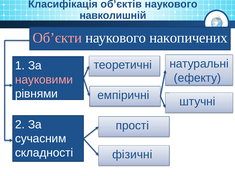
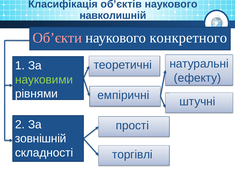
накопичених: накопичених -> конкретного (188, 38)
науковими colour: pink -> light green (44, 80)
сучасним: сучасним -> зовнішній (41, 139)
фізичні: фізичні -> торгівлі (132, 155)
